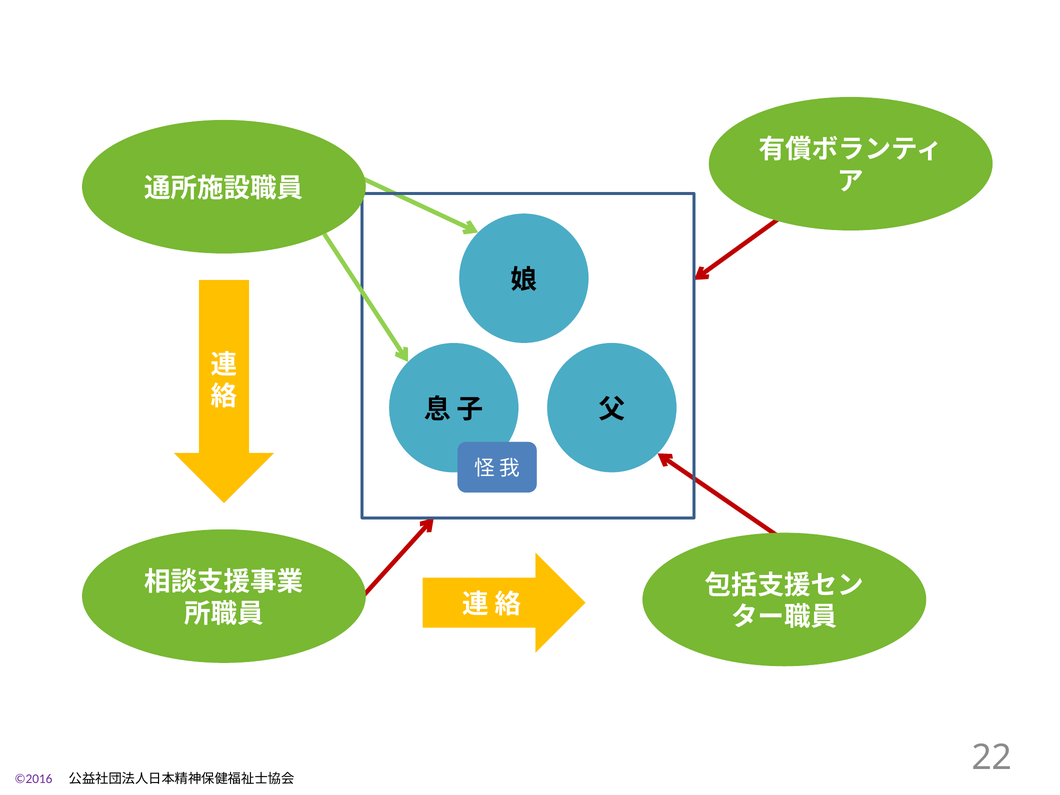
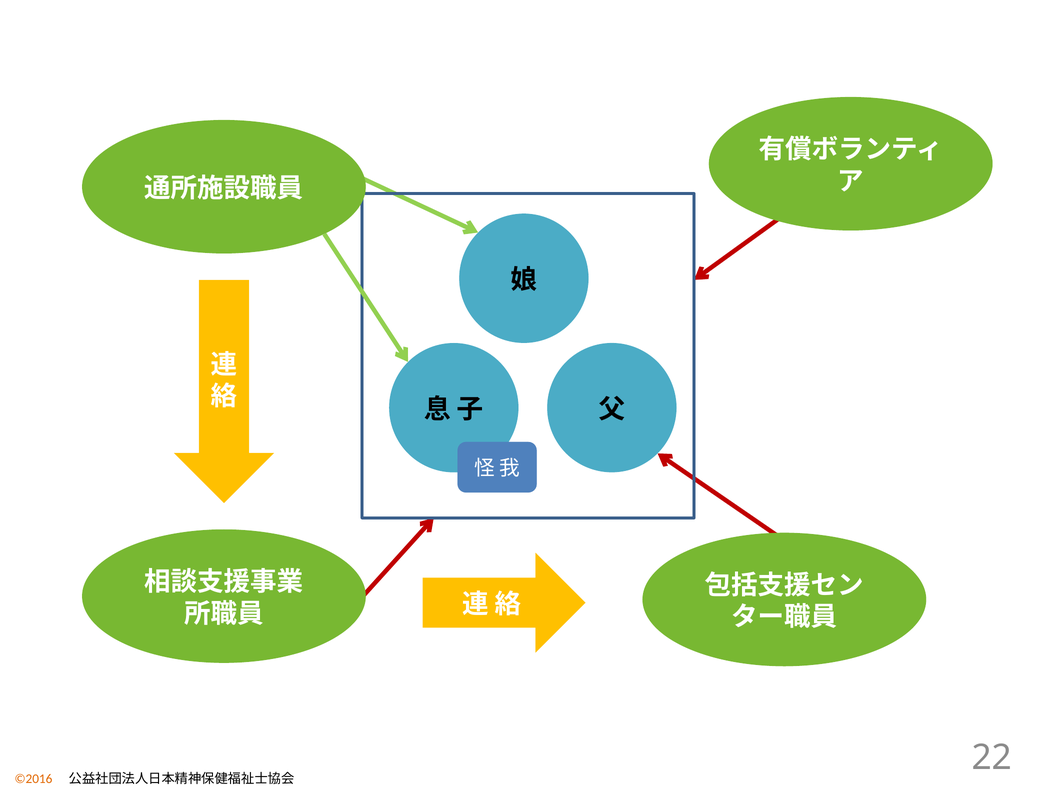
©2016 colour: purple -> orange (33, 779)
